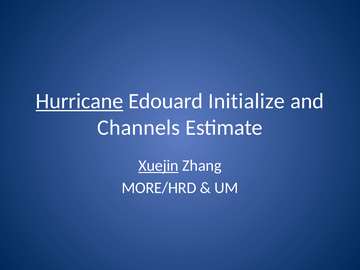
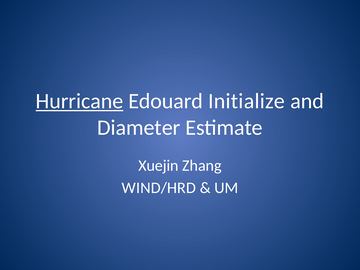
Channels: Channels -> Diameter (139, 128)
Xuejin underline: present -> none (158, 166)
MORE/HRD: MORE/HRD -> WIND/HRD (159, 188)
